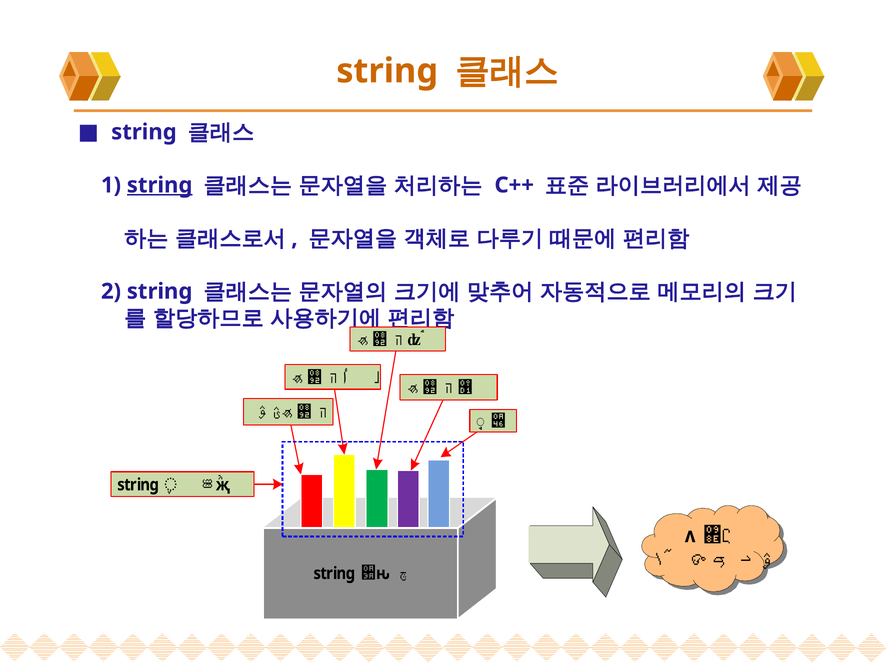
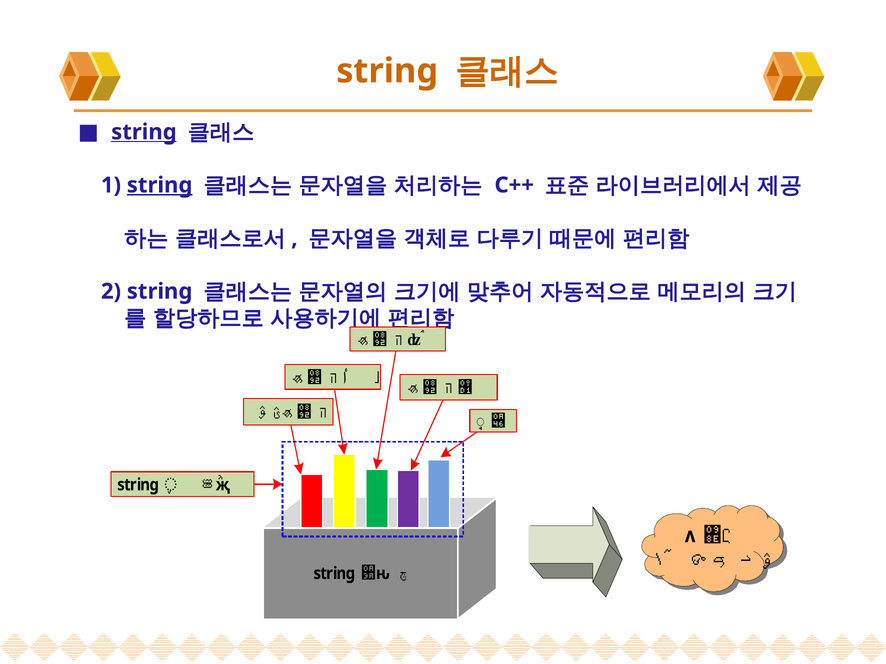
string underline: none -> present (144, 132)
